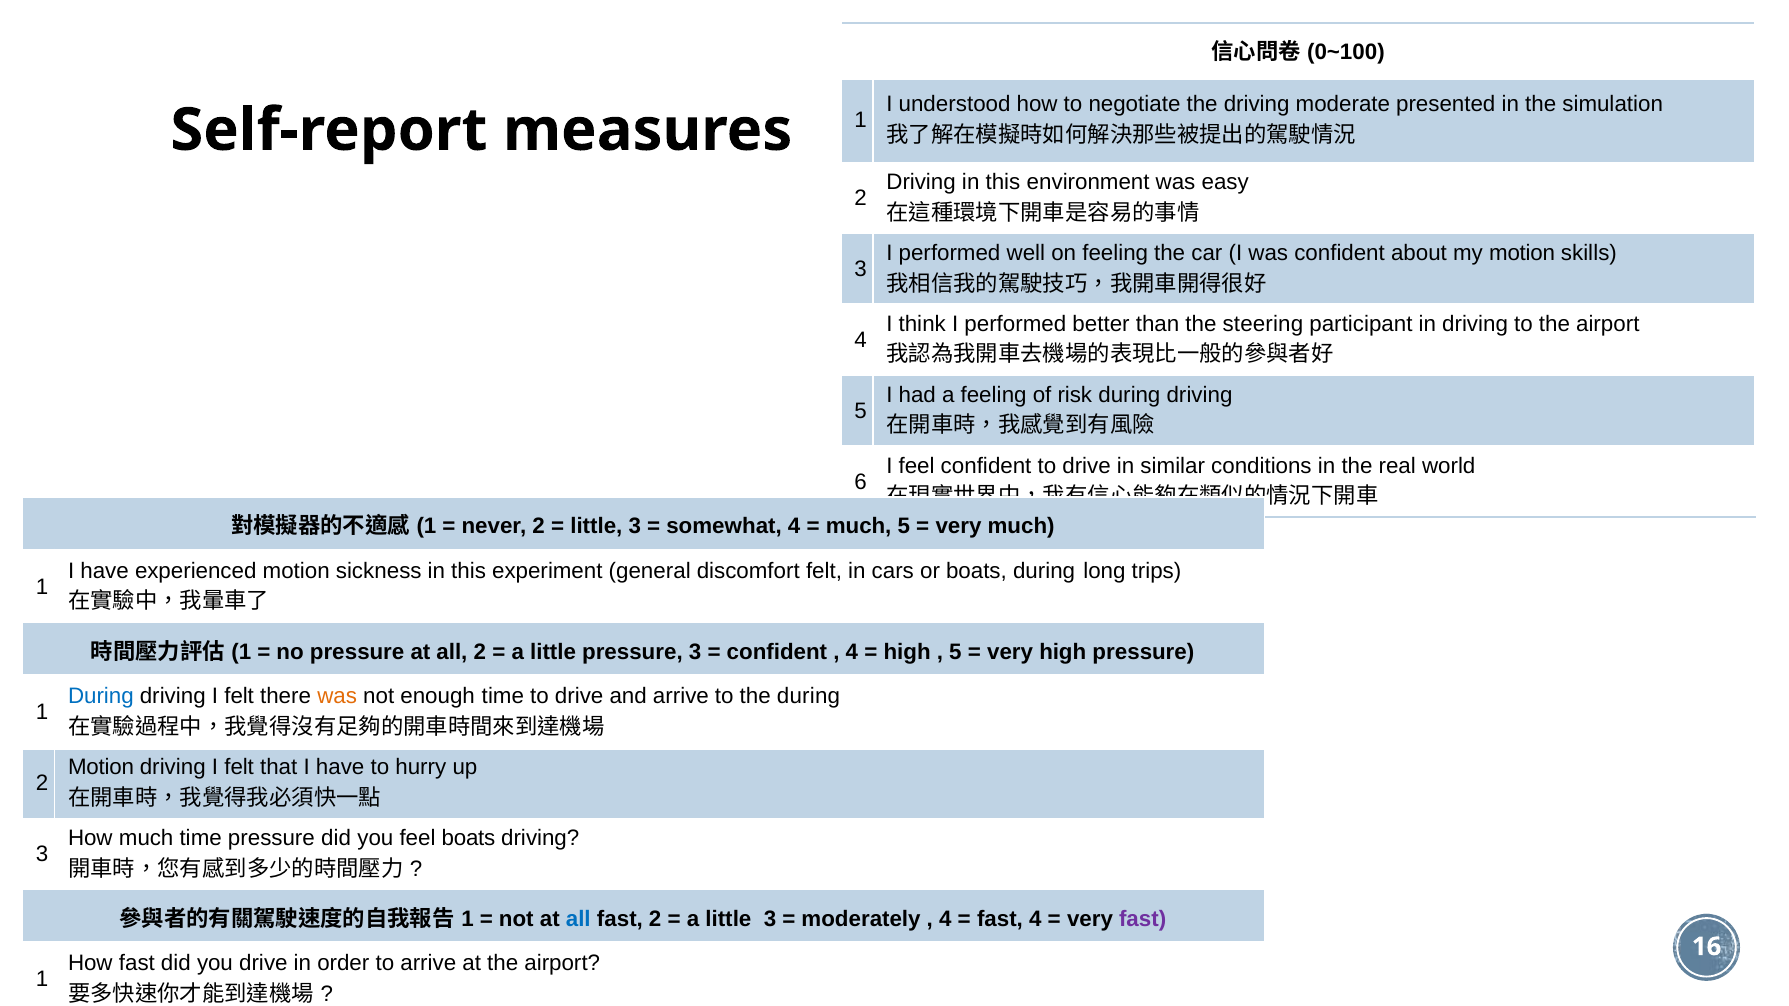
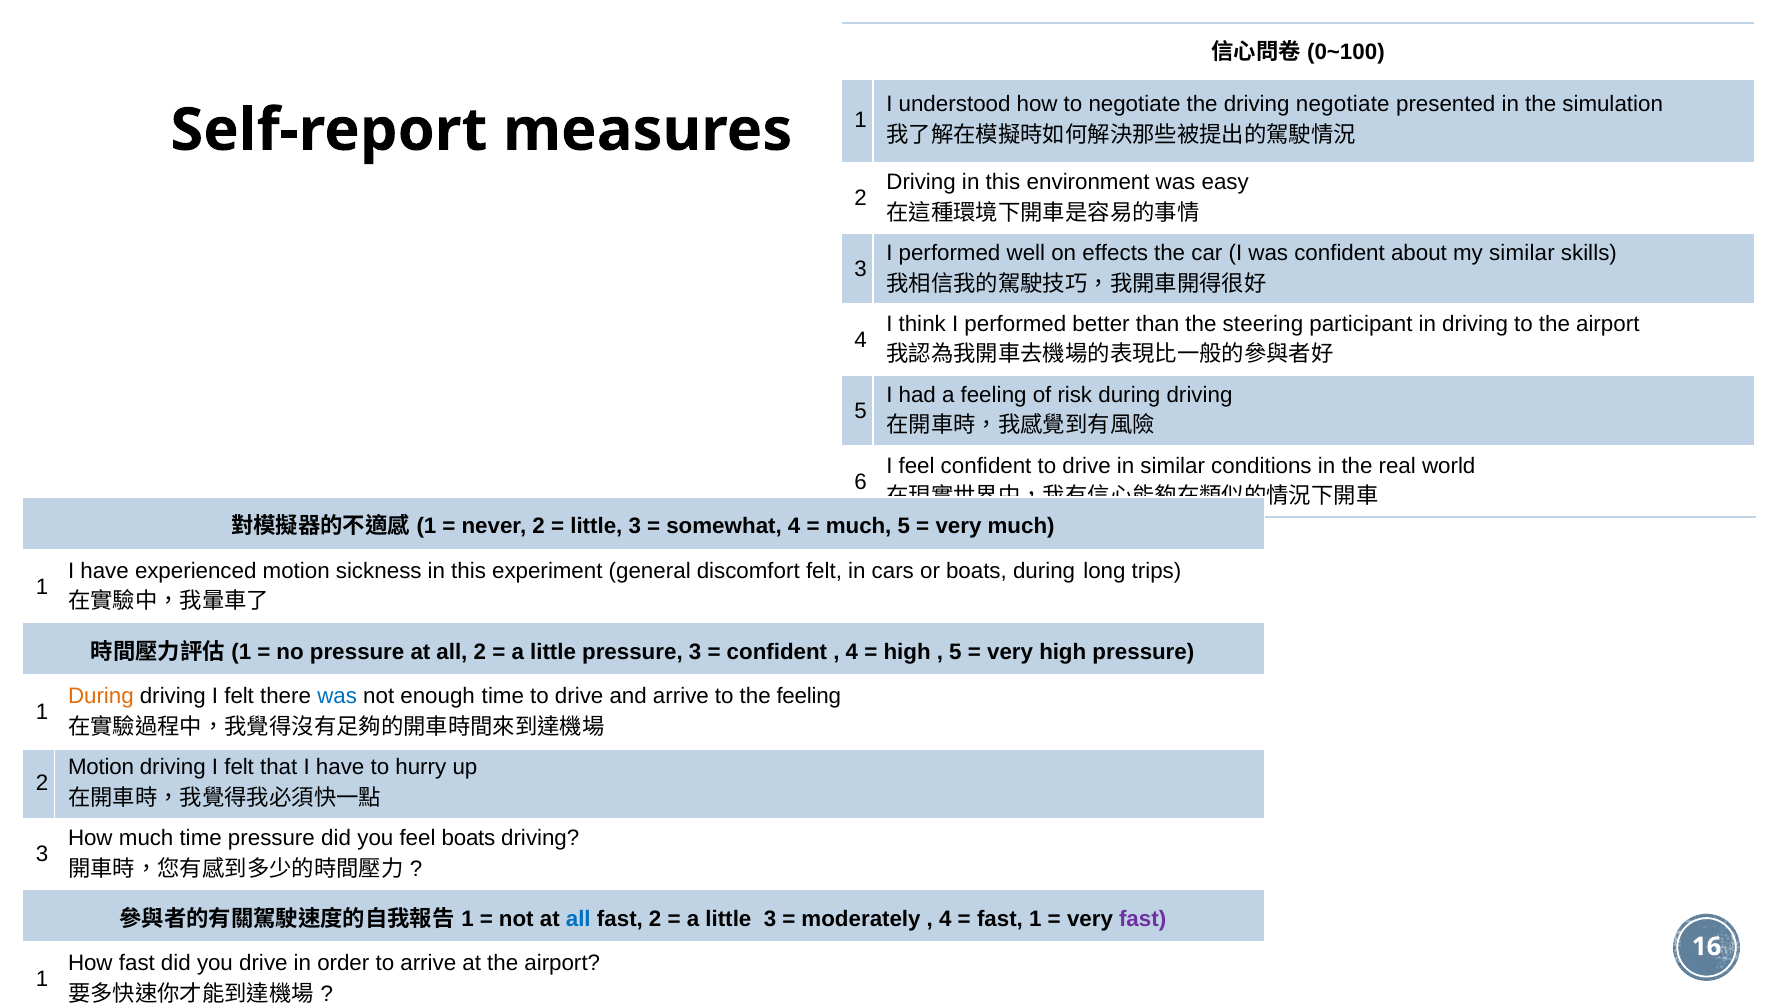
driving moderate: moderate -> negotiate (1343, 104)
on feeling: feeling -> effects (1115, 253)
my motion: motion -> similar (1522, 253)
During colour: blue -> orange (101, 696)
was colour: orange -> blue (337, 696)
the during: during -> feeling (809, 696)
4: 4 -> 1 (1035, 919)
